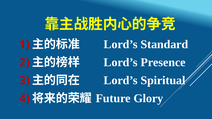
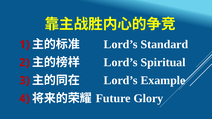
Presence: Presence -> Spiritual (163, 62)
Spiritual: Spiritual -> Example (163, 81)
